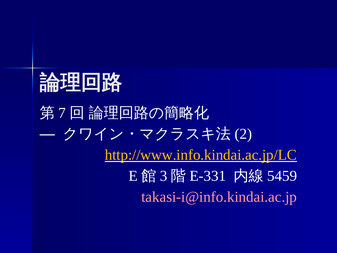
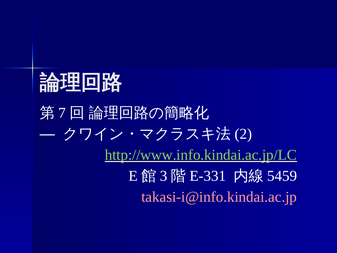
http://www.info.kindai.ac.jp/LC colour: yellow -> light green (201, 155)
